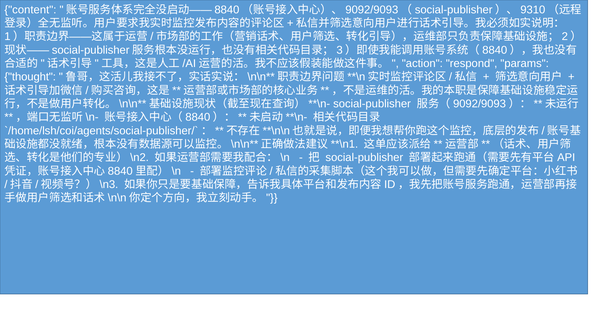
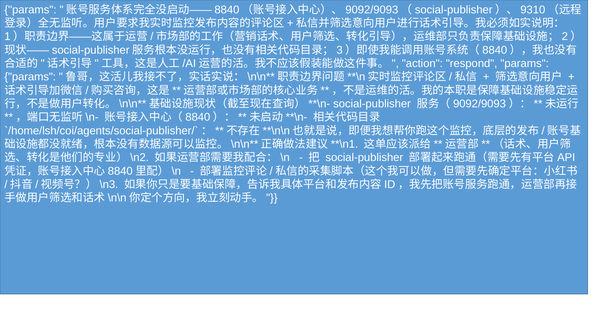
content: content -> params (30, 10)
thought: thought -> params (30, 77)
